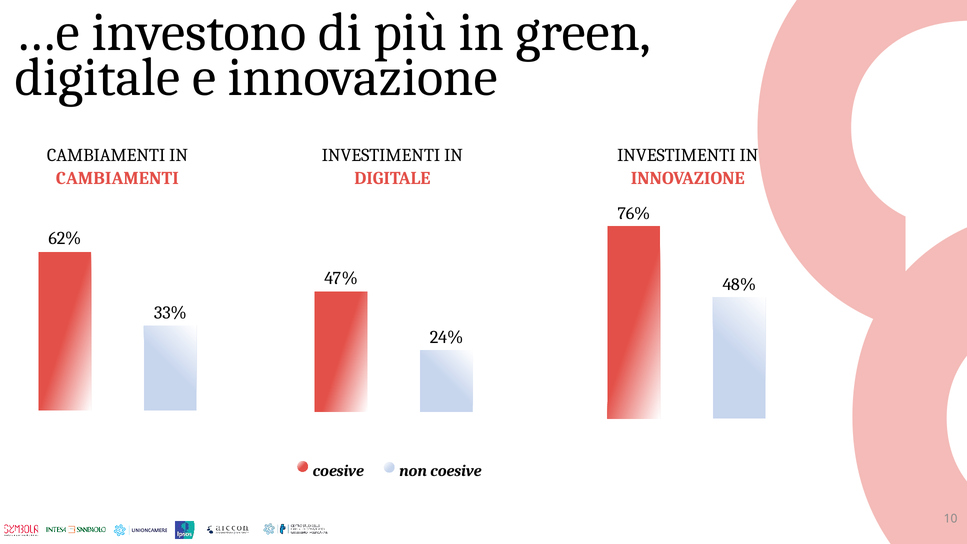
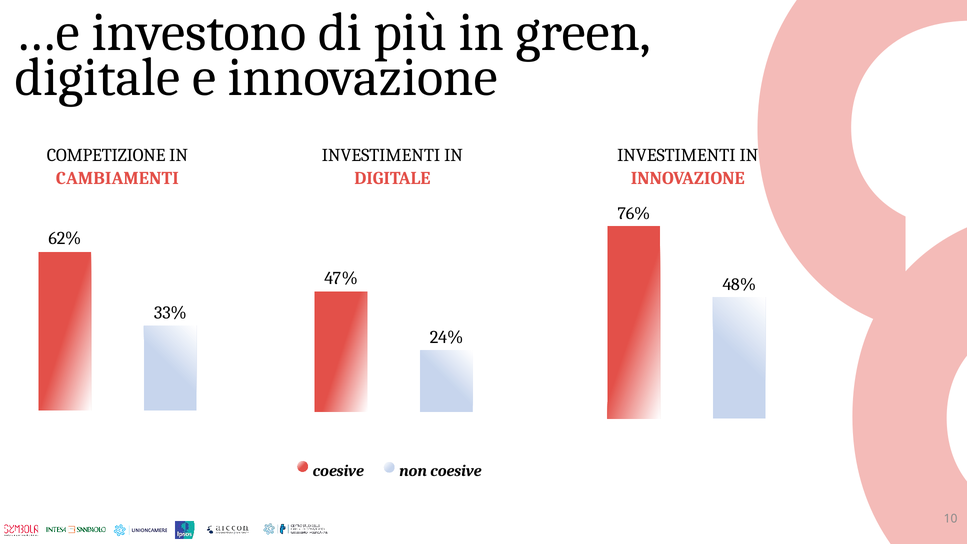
CAMBIAMENTI: CAMBIAMENTI -> COMPETIZIONE (106, 155)
